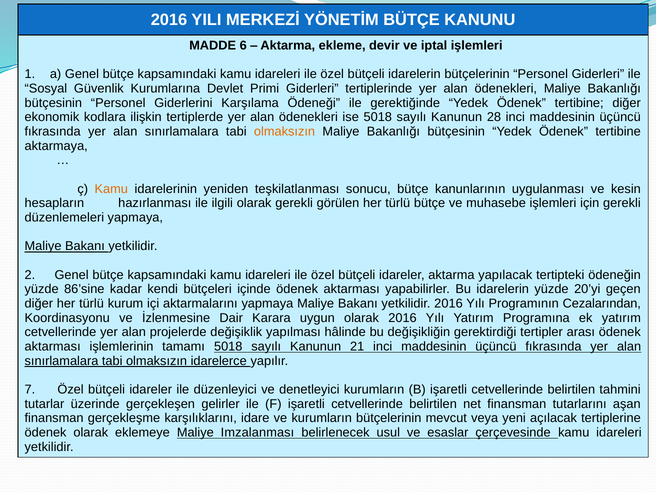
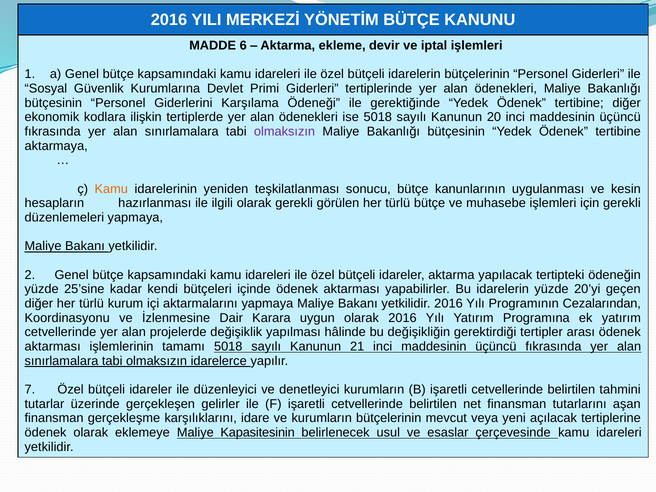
28: 28 -> 20 (494, 117)
olmaksızın colour: orange -> purple (285, 132)
86’sine: 86’sine -> 25’sine (84, 289)
Imzalanması: Imzalanması -> Kapasitesinin (258, 433)
